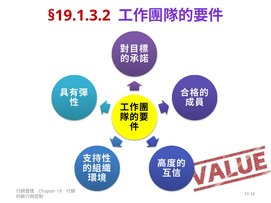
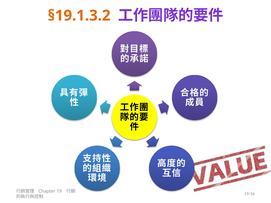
§19.1.3.2 colour: red -> orange (79, 16)
